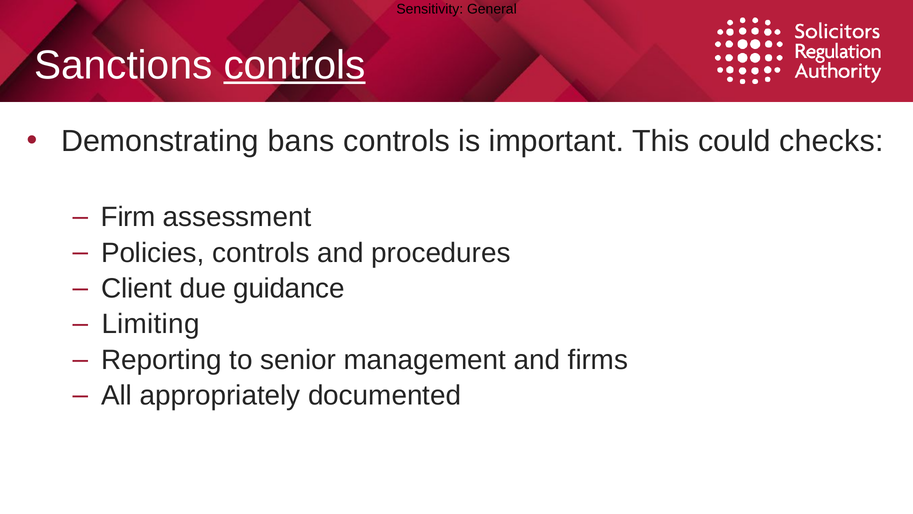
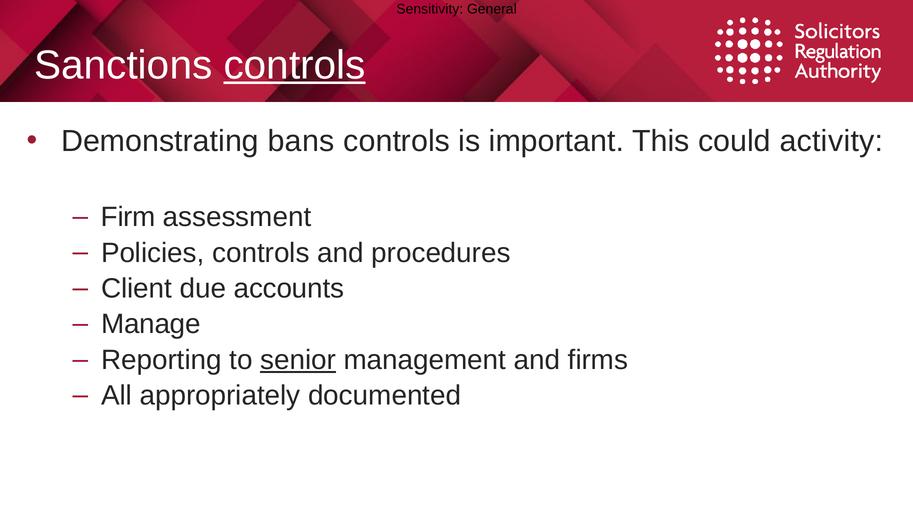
checks: checks -> activity (831, 141)
guidance: guidance -> accounts (289, 288)
Limiting: Limiting -> Manage (151, 324)
senior underline: none -> present (298, 360)
